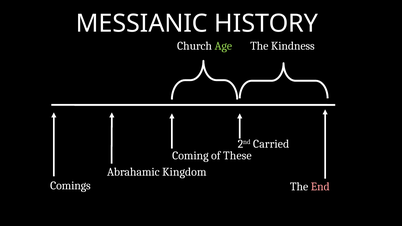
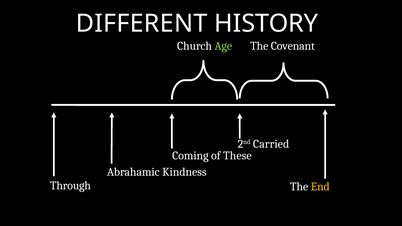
MESSIANIC: MESSIANIC -> DIFFERENT (142, 24)
Kindness: Kindness -> Covenant (293, 46)
Kingdom: Kingdom -> Kindness (184, 172)
Comings: Comings -> Through (70, 186)
End colour: pink -> yellow (320, 187)
